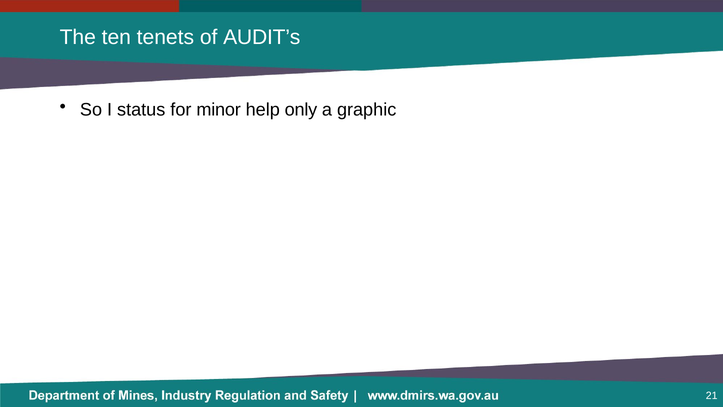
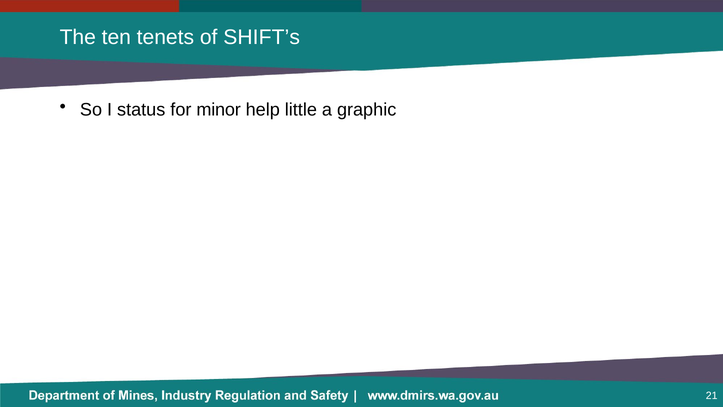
AUDIT’s: AUDIT’s -> SHIFT’s (262, 37)
only: only -> little (301, 110)
